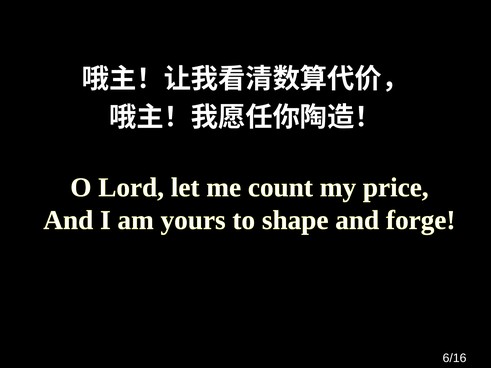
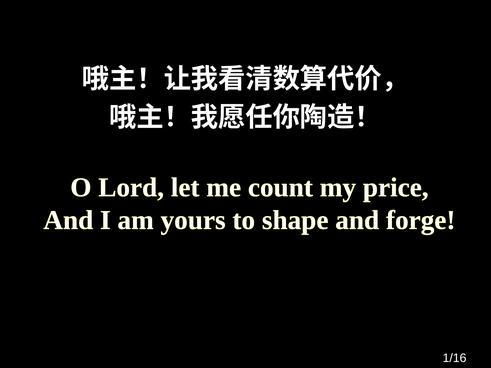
6/16: 6/16 -> 1/16 (455, 358)
